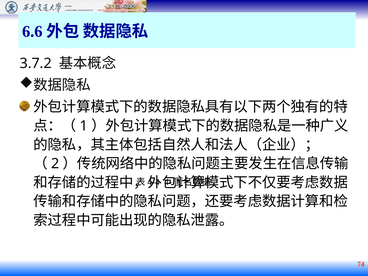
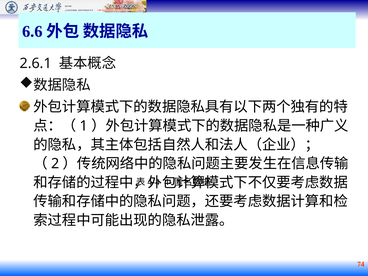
3.7.2: 3.7.2 -> 2.6.1 (36, 63)
